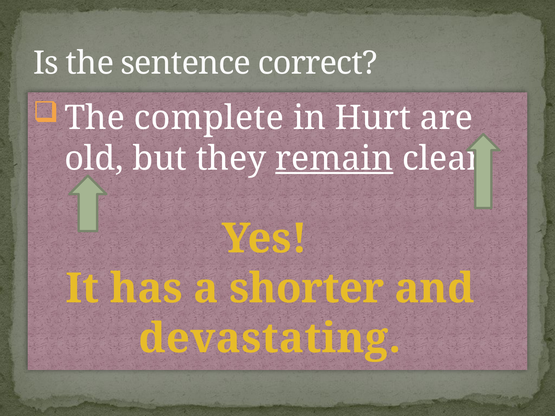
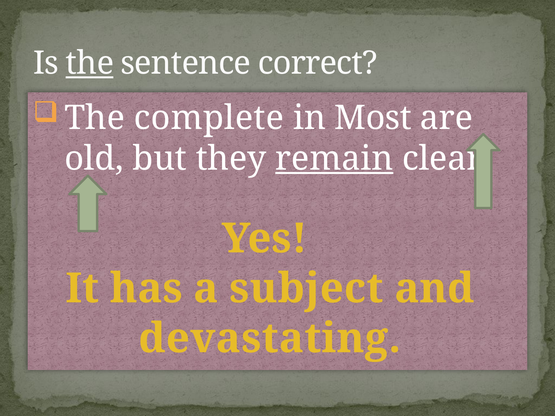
the underline: none -> present (90, 63)
Hurt: Hurt -> Most (373, 118)
shorter: shorter -> subject (306, 289)
